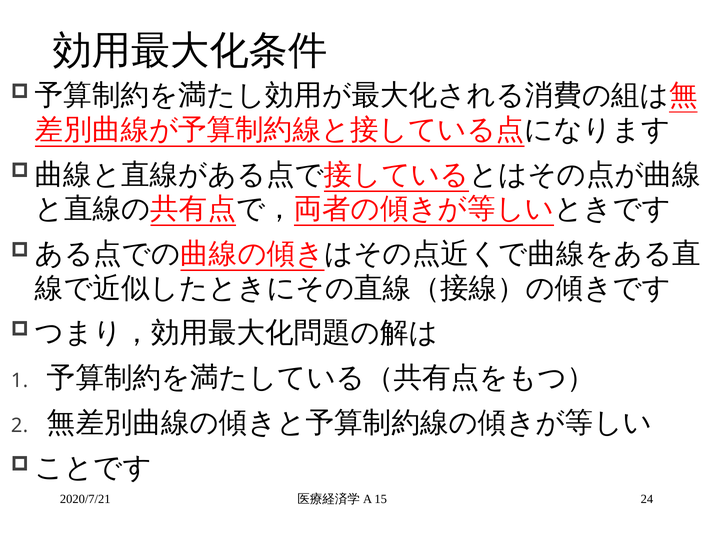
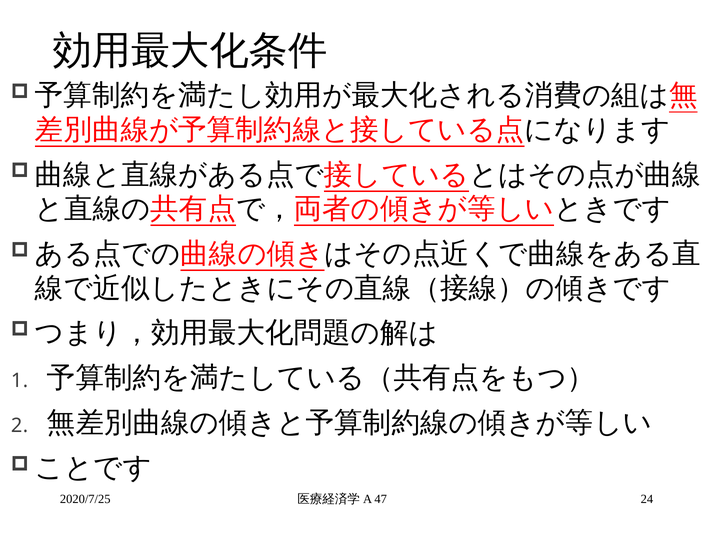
2020/7/21: 2020/7/21 -> 2020/7/25 (85, 499)
15: 15 -> 47 (381, 499)
